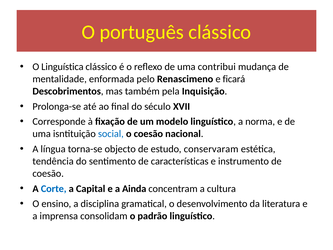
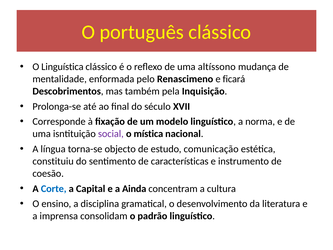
contribui: contribui -> altíssono (217, 67)
social colour: blue -> purple (111, 134)
o coesão: coesão -> mística (148, 134)
conservaram: conservaram -> comunicação (211, 149)
tendência: tendência -> constituiu (53, 161)
